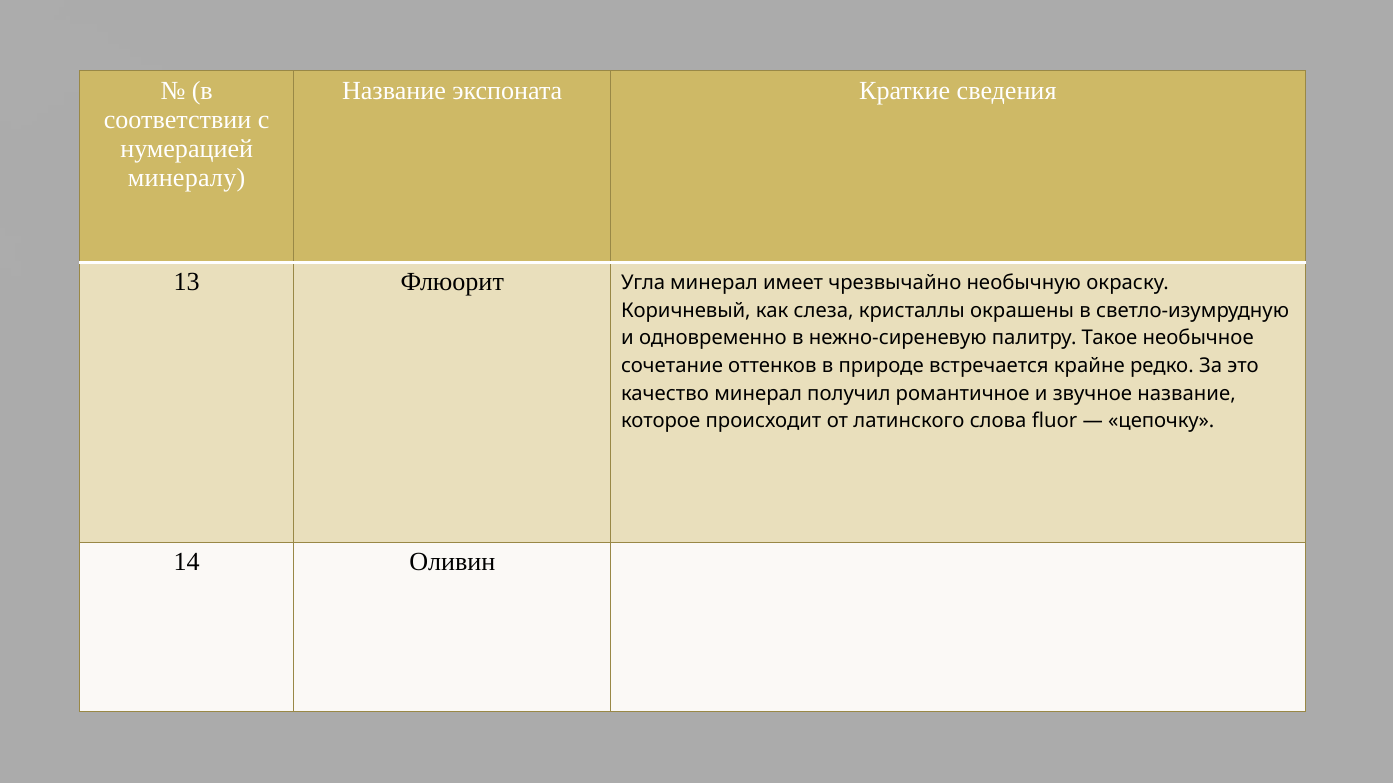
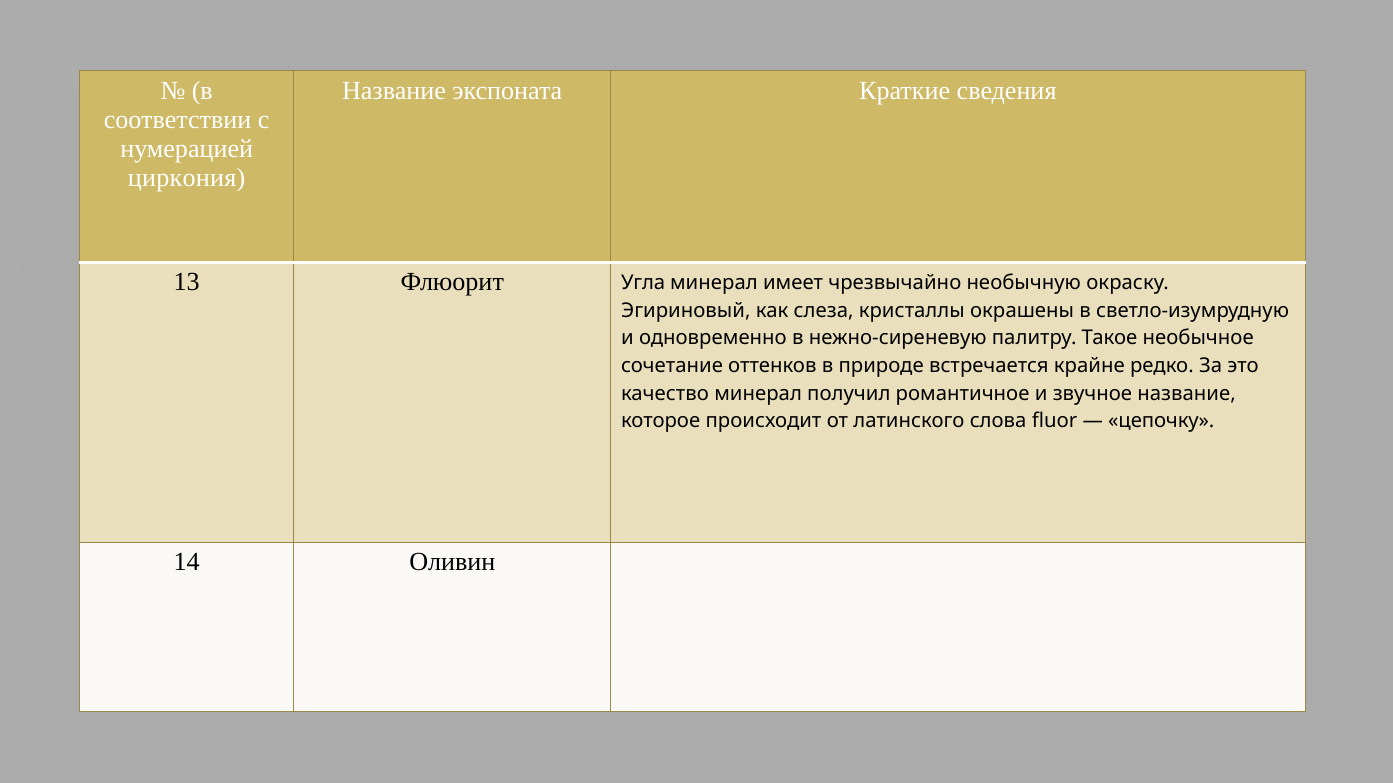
минералу: минералу -> циркония (187, 178)
Коричневый: Коричневый -> Эгириновый (686, 311)
